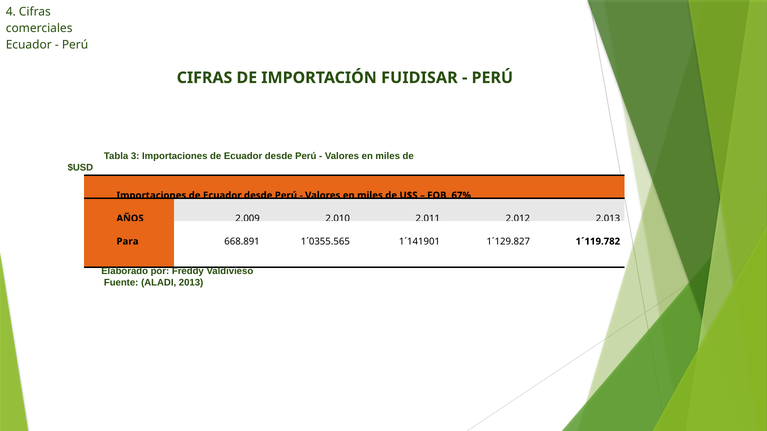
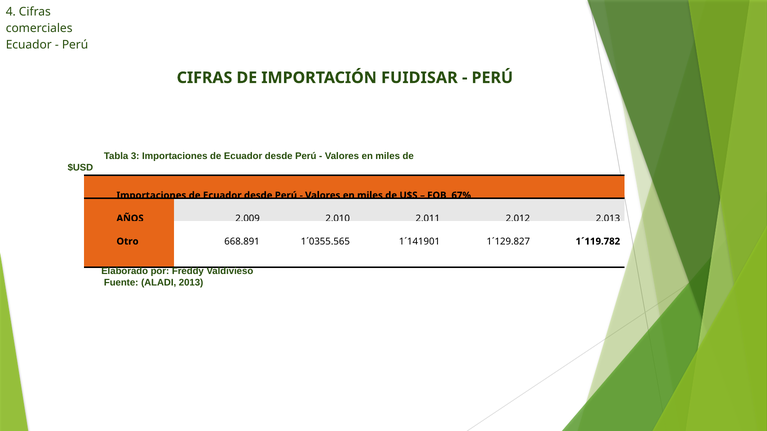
Para: Para -> Otro (128, 242)
